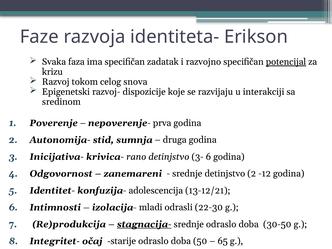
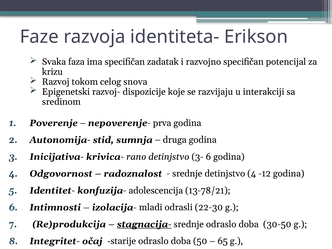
potencijal underline: present -> none (286, 62)
zanemareni: zanemareni -> radoznalost (133, 174)
detinjstvo 2: 2 -> 4 (252, 174)
13-12/21: 13-12/21 -> 13-78/21 (208, 191)
